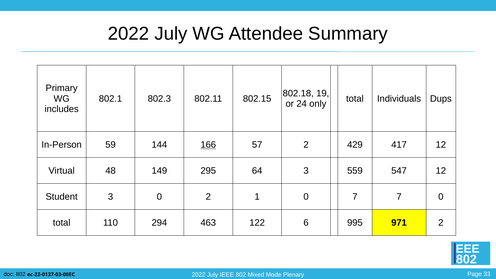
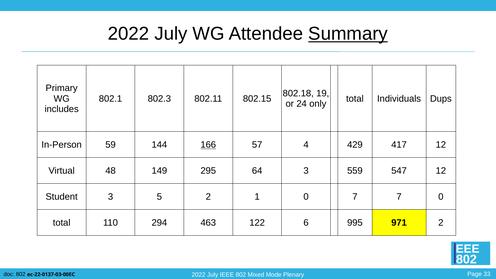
Summary underline: none -> present (348, 34)
57 2: 2 -> 4 (306, 145)
3 0: 0 -> 5 (159, 197)
